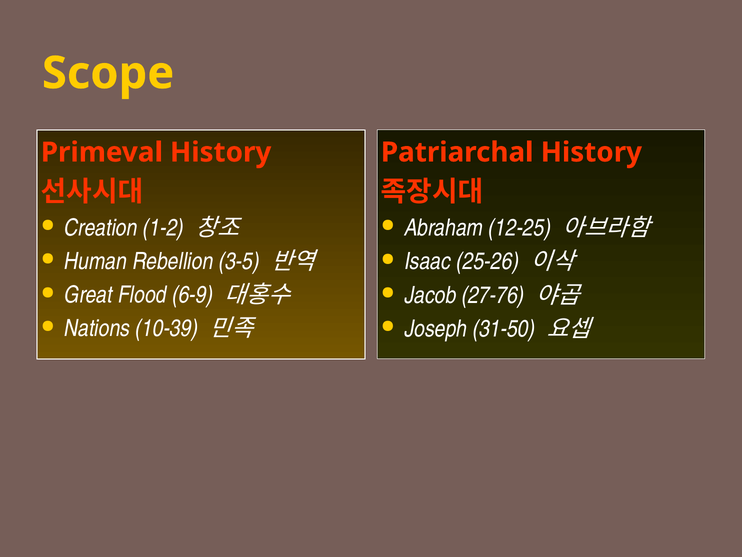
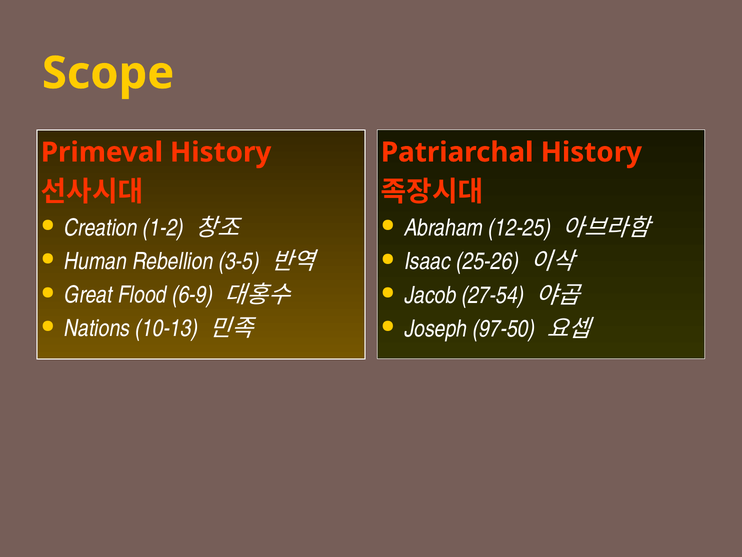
27-76: 27-76 -> 27-54 (493, 295)
10-39: 10-39 -> 10-13 (167, 328)
31-50: 31-50 -> 97-50 (504, 329)
